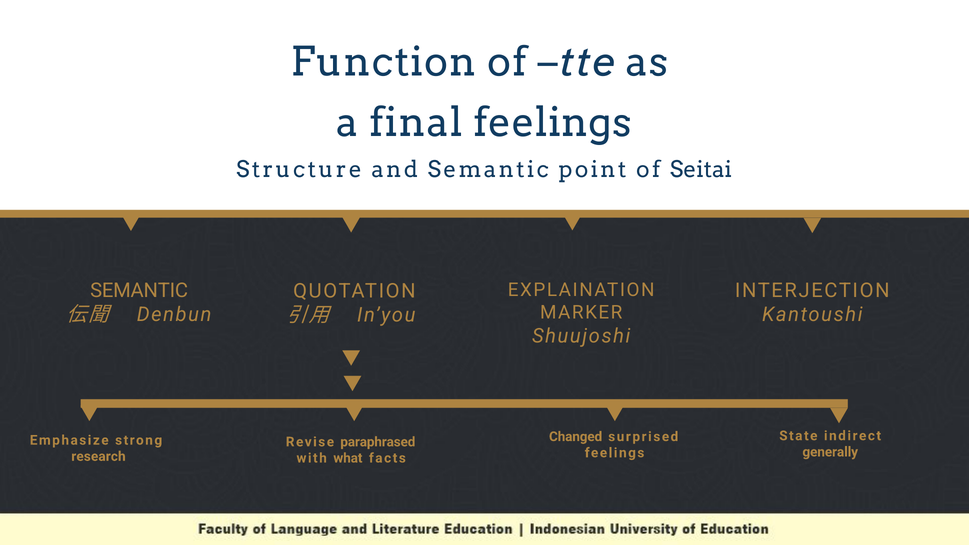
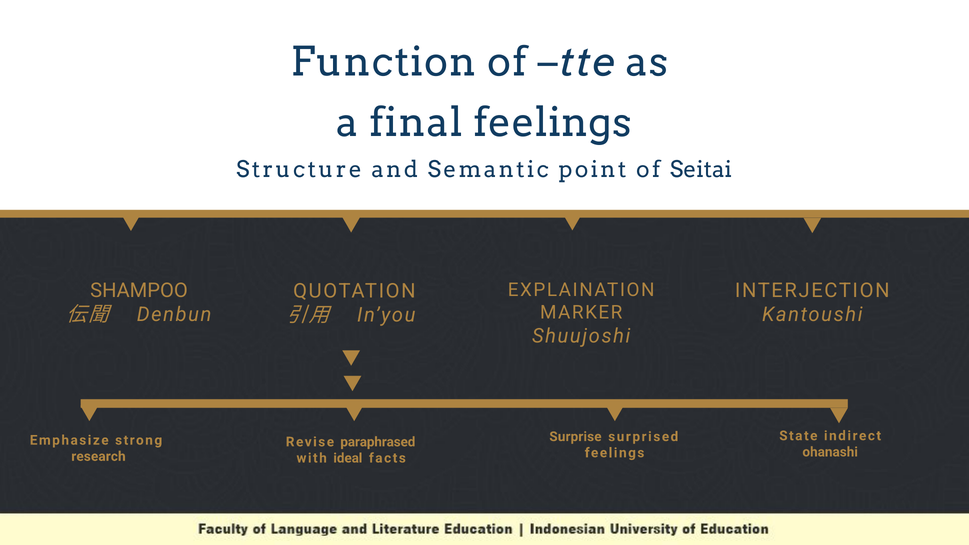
SEMANTIC: SEMANTIC -> SHAMPOO (139, 291)
Changed: Changed -> Surprise (575, 437)
generally: generally -> ohanashi (830, 452)
what: what -> ideal (348, 458)
